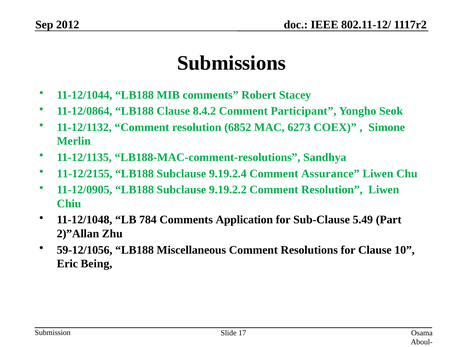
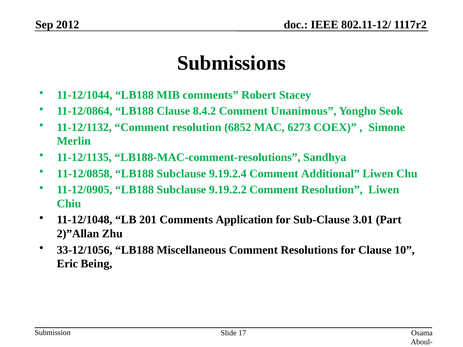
Participant: Participant -> Unanimous (304, 111)
11-12/2155: 11-12/2155 -> 11-12/0858 (85, 174)
Assurance: Assurance -> Additional (330, 174)
784: 784 -> 201 (148, 220)
5.49: 5.49 -> 3.01 (363, 220)
59-12/1056: 59-12/1056 -> 33-12/1056 (85, 250)
